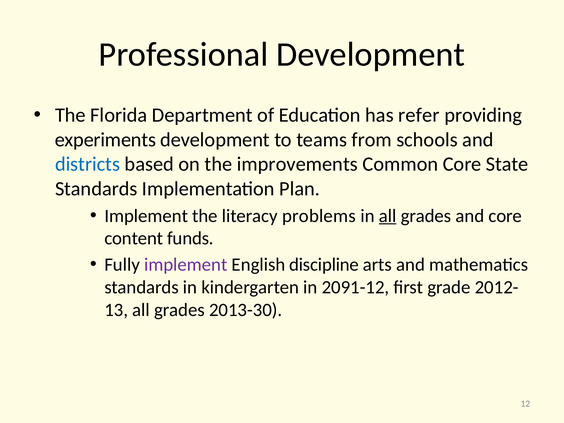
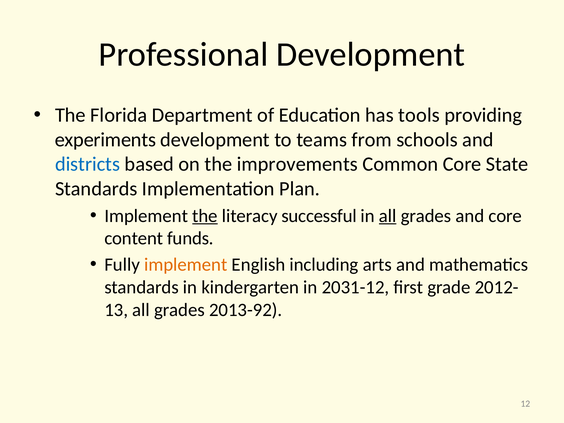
refer: refer -> tools (419, 115)
the underline: none -> present (205, 216)
problems: problems -> successful (319, 216)
implement colour: purple -> orange (186, 265)
discipline: discipline -> including (324, 265)
2091-12: 2091-12 -> 2031-12 (355, 287)
2013-30: 2013-30 -> 2013-92 (246, 310)
